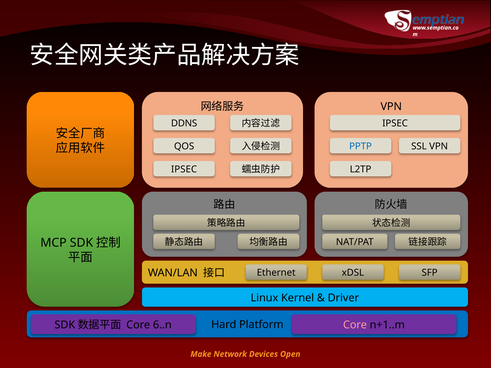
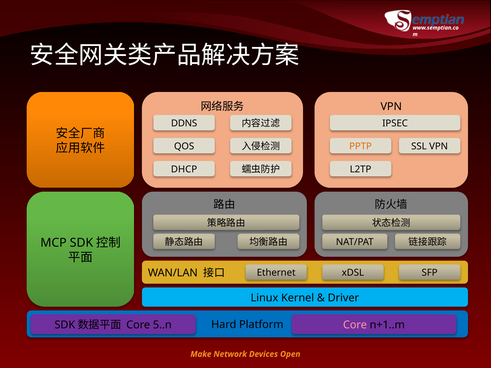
PPTP colour: blue -> orange (361, 146)
IPSEC: IPSEC -> DHCP (184, 169)
6..n: 6..n -> 5..n (162, 325)
